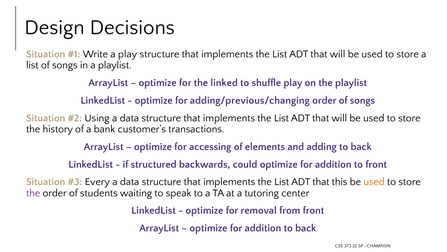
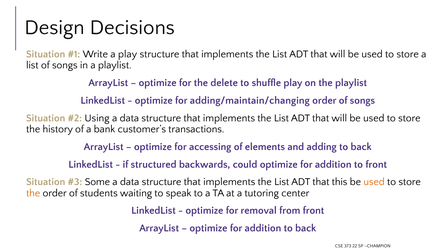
linked: linked -> delete (224, 83)
adding/previous/changing: adding/previous/changing -> adding/maintain/changing (250, 100)
Every: Every -> Some (97, 181)
the colour: purple -> orange (33, 193)
